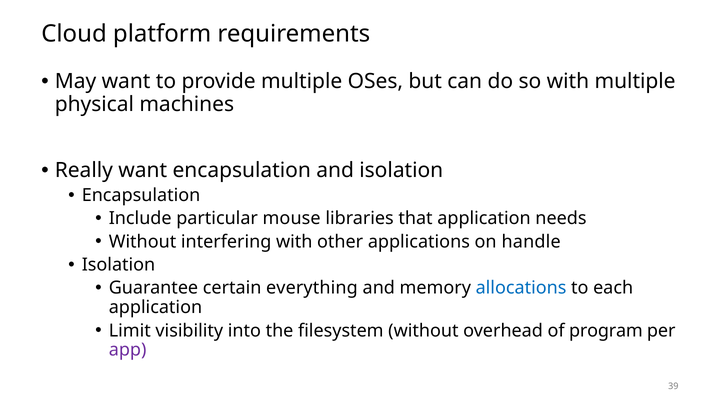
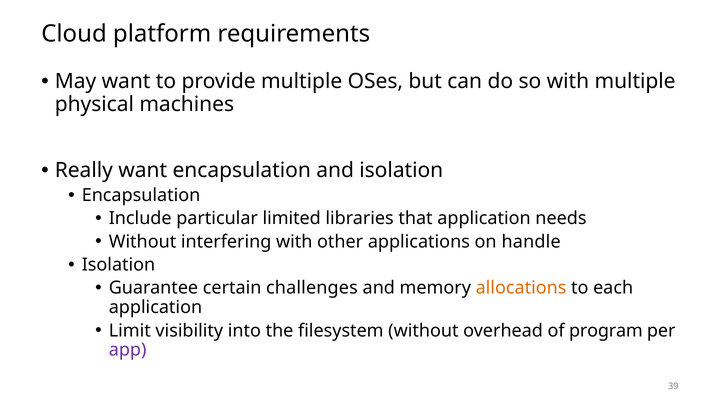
mouse: mouse -> limited (292, 218)
everything: everything -> challenges (312, 288)
allocations colour: blue -> orange (521, 288)
